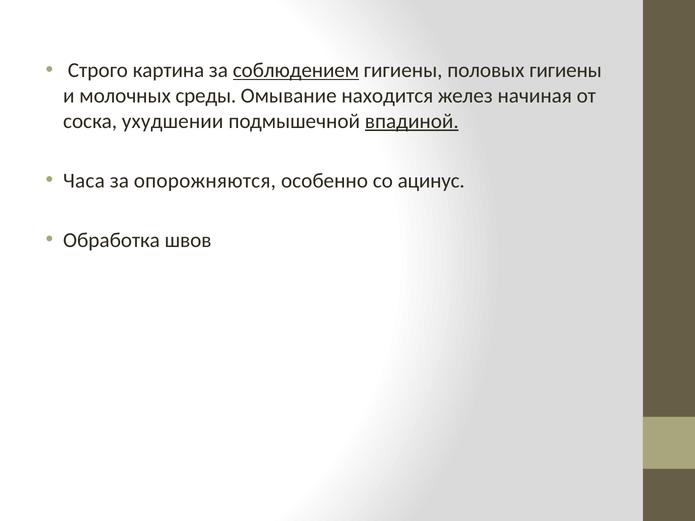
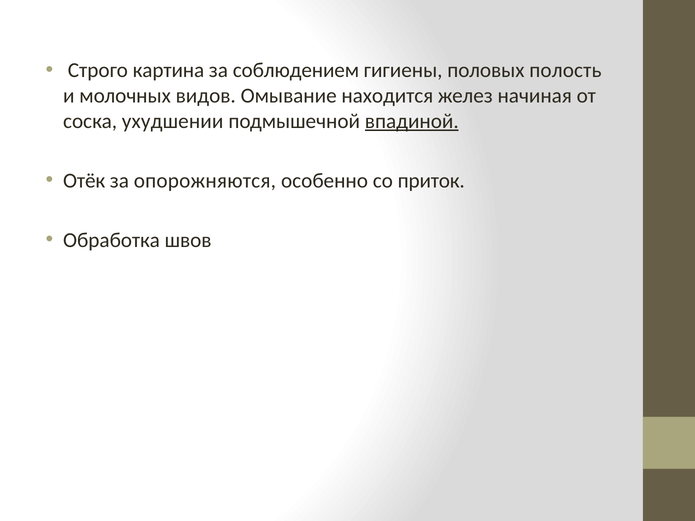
соблюдением underline: present -> none (296, 70)
половых гигиены: гигиены -> полость (565, 70)
среды: среды -> видов (206, 96)
Часа: Часа -> Отёк (84, 181)
ацинус: ацинус -> приток (431, 181)
